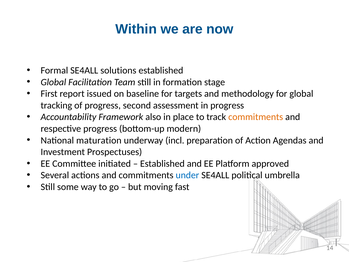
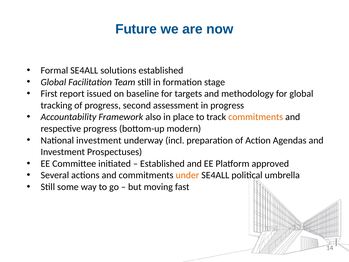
Within: Within -> Future (136, 29)
National maturation: maturation -> investment (99, 140)
under colour: blue -> orange (187, 175)
